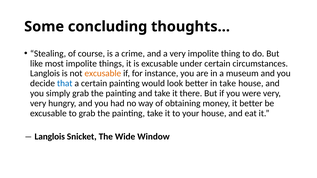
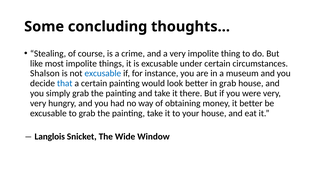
Langlois: Langlois -> Shalson (45, 74)
excusable colour: orange -> blue (103, 74)
in take: take -> grab (228, 84)
